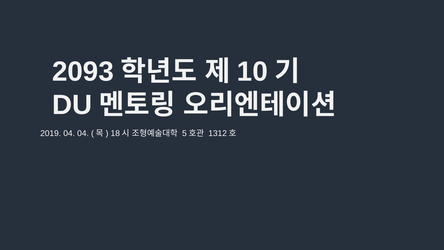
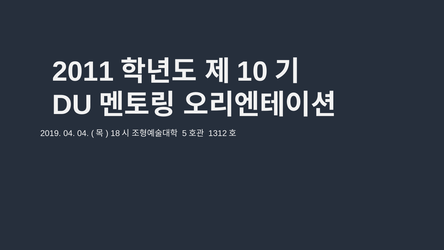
2093: 2093 -> 2011 (83, 72)
